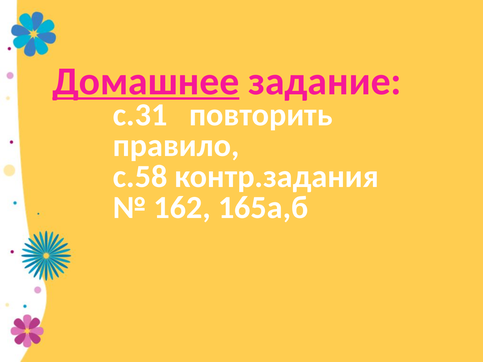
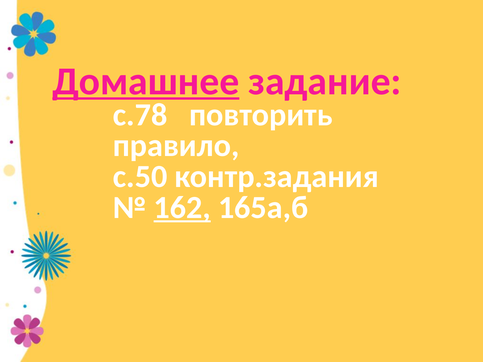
с.31: с.31 -> с.78 (140, 115)
с.58: с.58 -> с.50 (140, 177)
162 underline: none -> present (182, 208)
